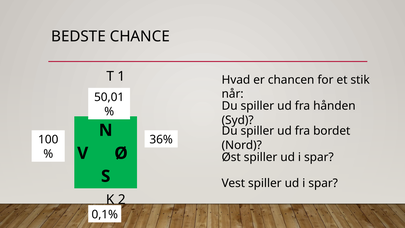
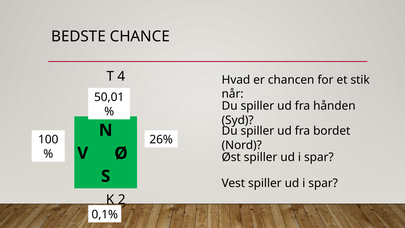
1: 1 -> 4 (121, 76)
36%: 36% -> 26% (161, 140)
